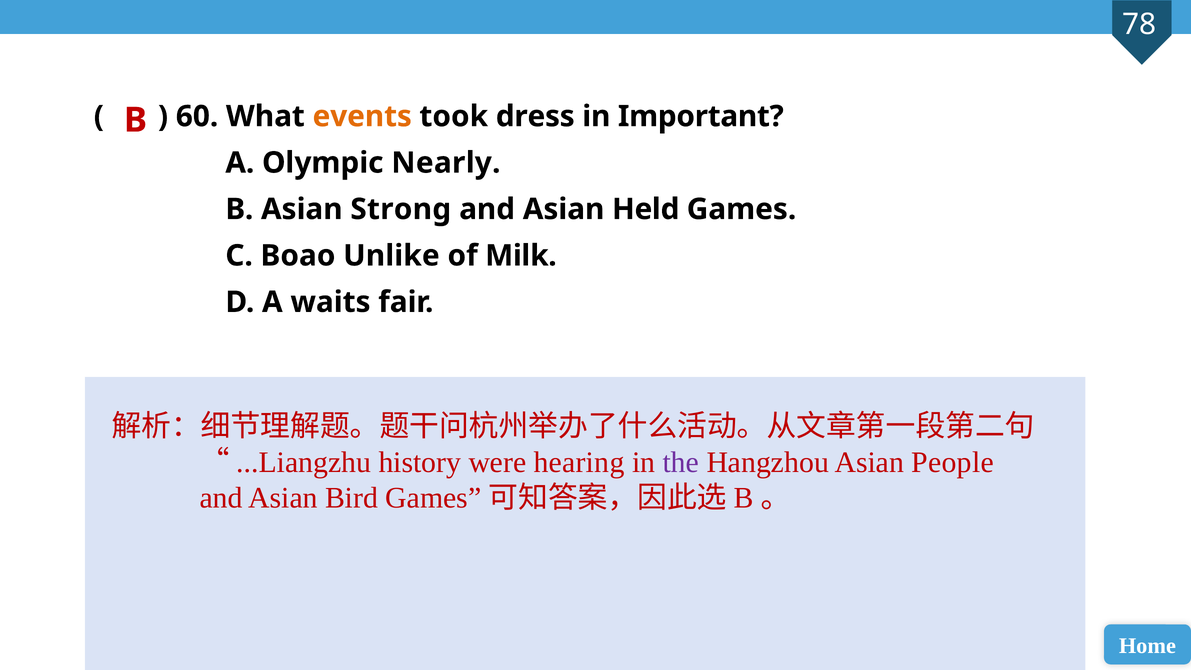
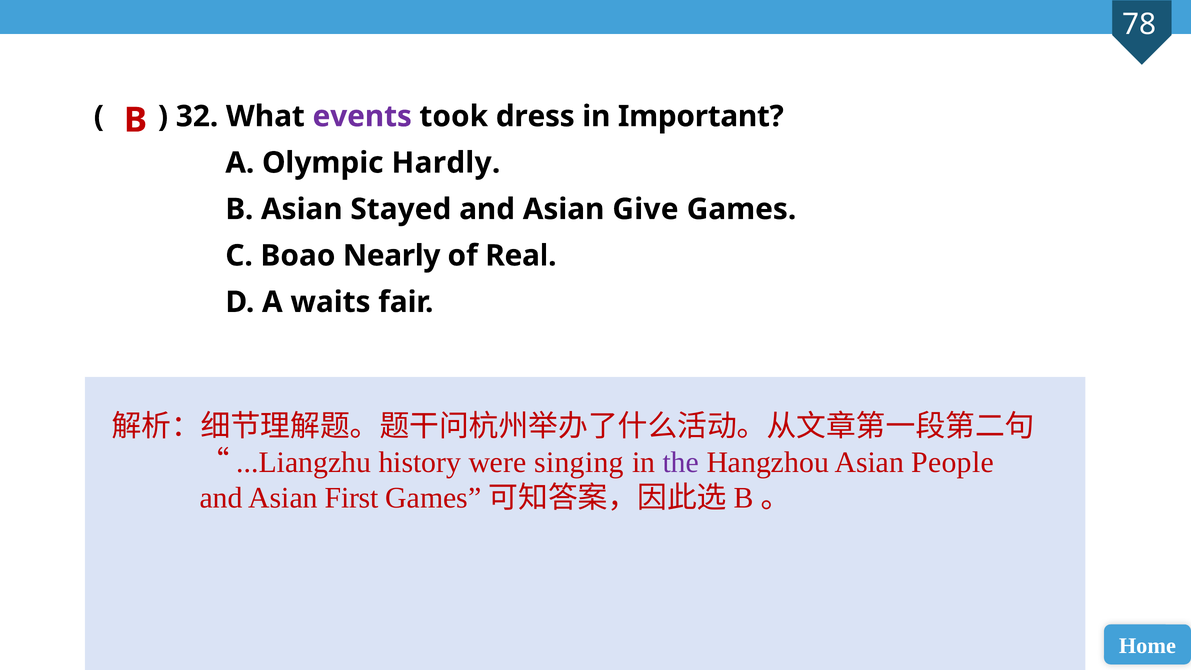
60: 60 -> 32 (197, 116)
events colour: orange -> purple (362, 116)
Nearly: Nearly -> Hardly (446, 163)
Strong: Strong -> Stayed (401, 209)
Held: Held -> Give (645, 209)
Unlike: Unlike -> Nearly (392, 256)
Milk: Milk -> Real (521, 256)
hearing: hearing -> singing (579, 462)
Bird: Bird -> First (352, 498)
